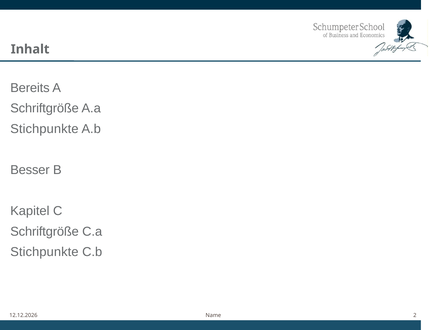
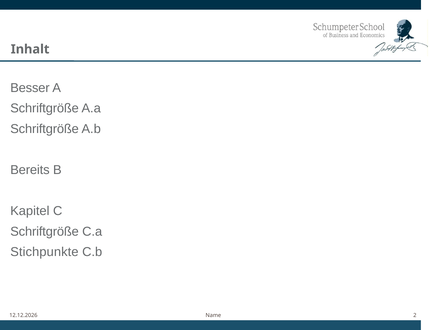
Bereits: Bereits -> Besser (30, 88)
Stichpunkte: Stichpunkte -> Schriftgröße (45, 129)
Besser: Besser -> Bereits (30, 170)
